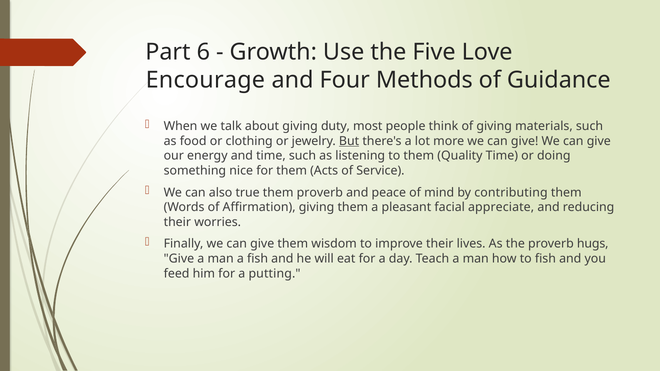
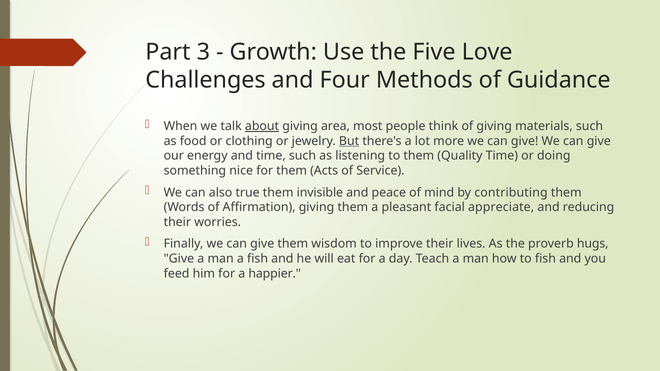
6: 6 -> 3 (203, 52)
Encourage: Encourage -> Challenges (205, 80)
about underline: none -> present (262, 126)
duty: duty -> area (335, 126)
them proverb: proverb -> invisible (320, 193)
putting: putting -> happier (275, 274)
